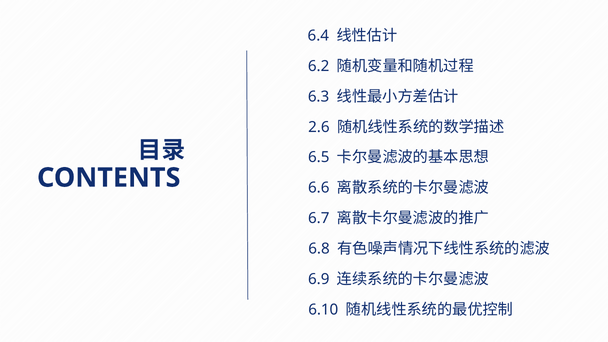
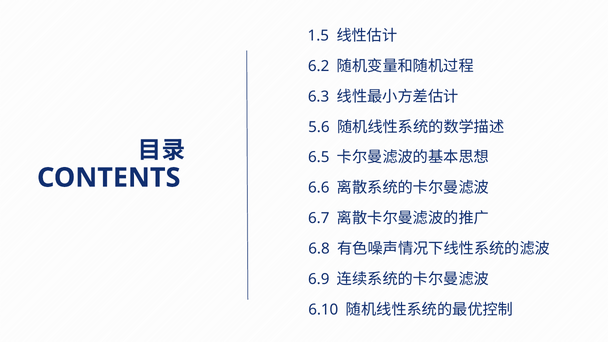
6.4: 6.4 -> 1.5 (318, 36)
2.6: 2.6 -> 5.6 (319, 127)
